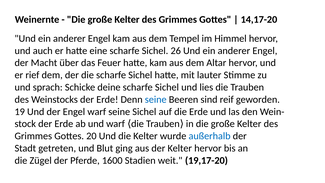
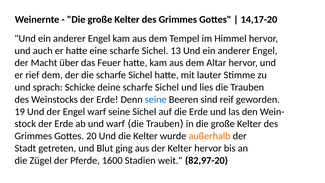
26: 26 -> 13 (176, 51)
außerhalb colour: blue -> orange (210, 136)
19,17-20: 19,17-20 -> 82,97-20 (206, 160)
